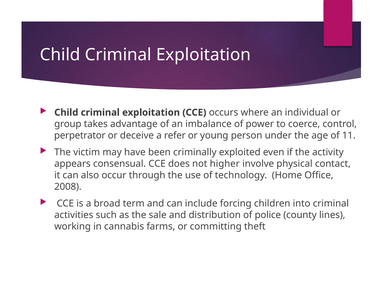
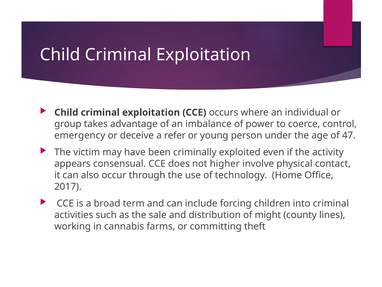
perpetrator: perpetrator -> emergency (80, 135)
11: 11 -> 47 (349, 135)
2008: 2008 -> 2017 (68, 186)
police: police -> might (268, 215)
